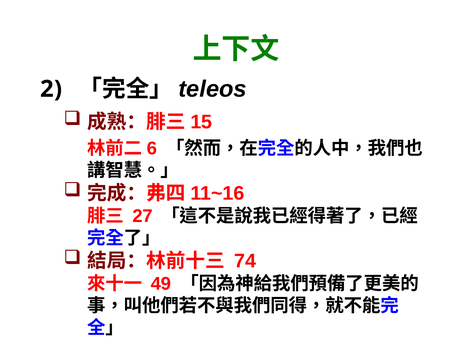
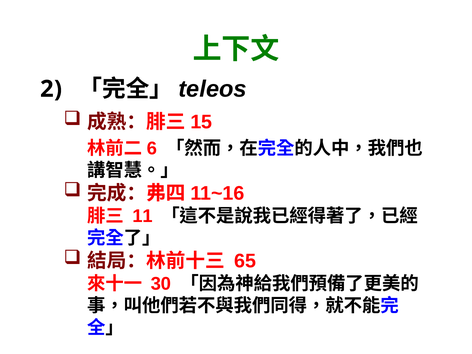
27: 27 -> 11 (143, 216)
74: 74 -> 65 (245, 261)
49: 49 -> 30 (161, 284)
